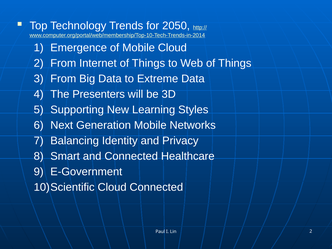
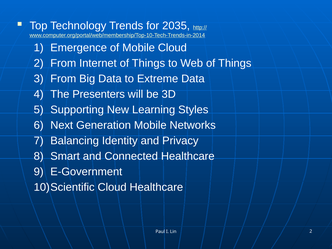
2050: 2050 -> 2035 (176, 26)
Cloud Connected: Connected -> Healthcare (156, 187)
